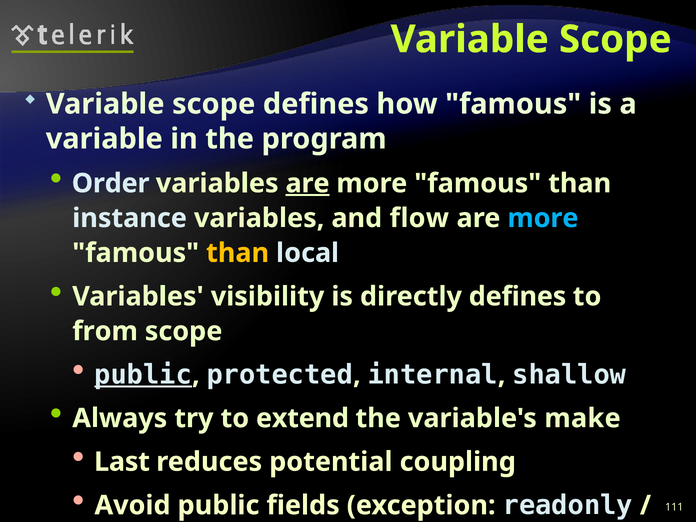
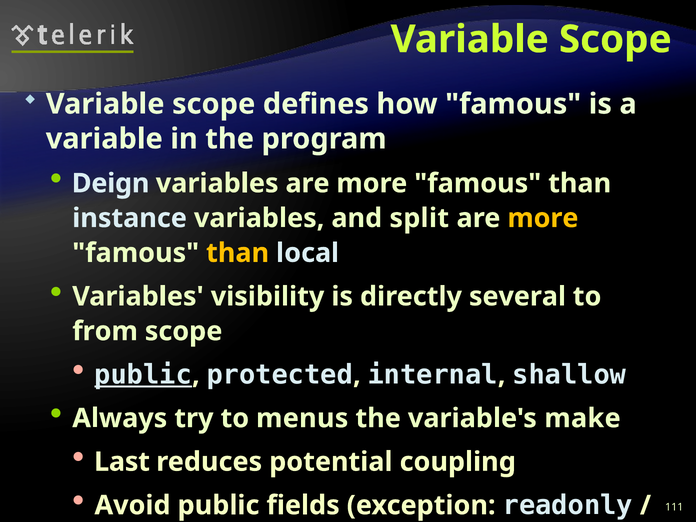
Order: Order -> Deign (111, 183)
are underline: present -> none (308, 183)
flow: flow -> split (419, 218)
more colour: light blue -> yellow (543, 218)
directly defines: defines -> several (517, 296)
extend: extend -> menus (302, 418)
